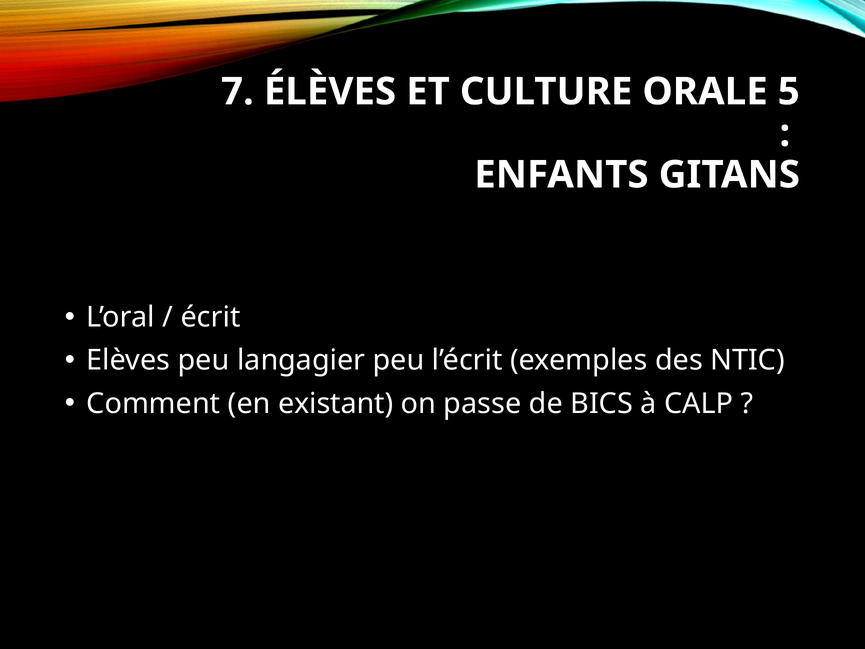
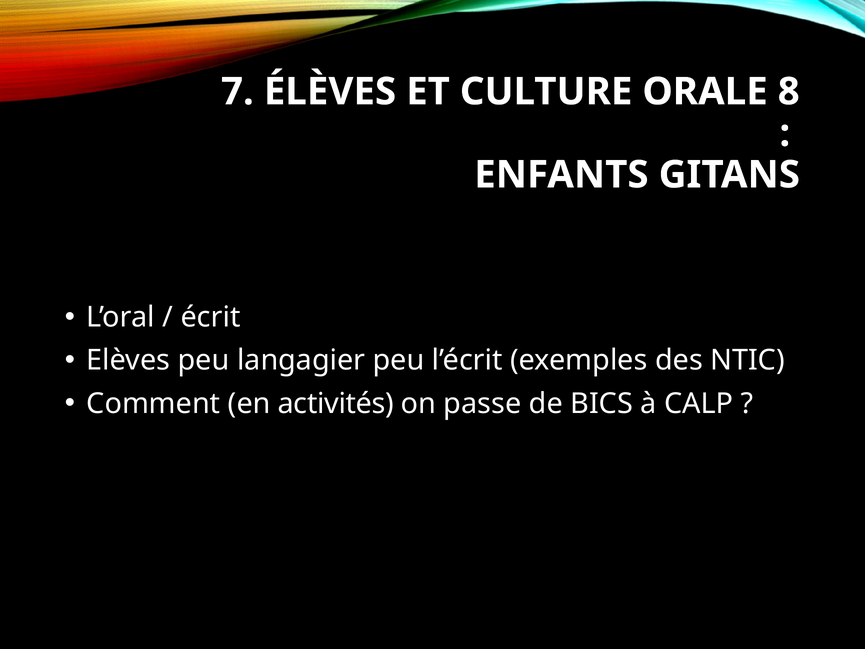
5: 5 -> 8 (789, 92)
existant: existant -> activités (336, 403)
